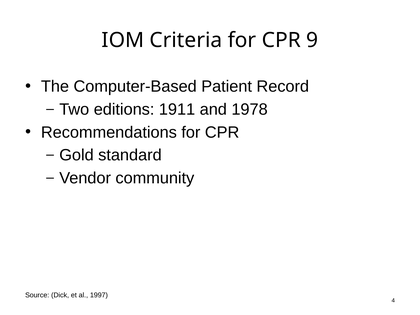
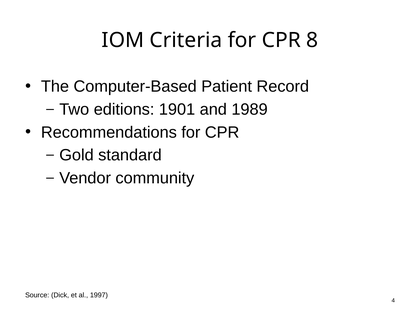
9: 9 -> 8 (312, 40)
1911: 1911 -> 1901 (177, 109)
1978: 1978 -> 1989 (250, 109)
